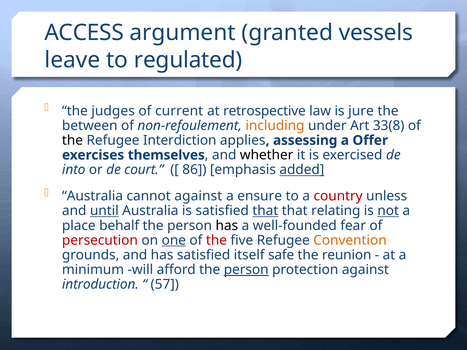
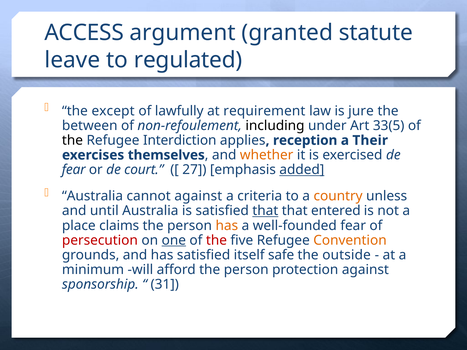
vessels: vessels -> statute (376, 33)
judges: judges -> except (113, 111)
current: current -> lawfully (179, 111)
retrospective: retrospective -> requirement (264, 111)
including colour: orange -> black (275, 126)
33(8: 33(8 -> 33(5 (389, 126)
assessing: assessing -> reception (305, 140)
Offer: Offer -> Their (370, 140)
whether colour: black -> orange (267, 155)
into: into -> fear (74, 170)
86: 86 -> 27 (194, 170)
ensure: ensure -> criteria (260, 196)
country colour: red -> orange (338, 196)
until underline: present -> none (104, 211)
relating: relating -> entered (336, 211)
not underline: present -> none (388, 211)
behalf: behalf -> claims (119, 226)
has colour: black -> orange (227, 226)
reunion: reunion -> outside (347, 255)
person underline: present -> none (246, 270)
introduction: introduction -> sponsorship (100, 285)
57: 57 -> 31 (165, 285)
